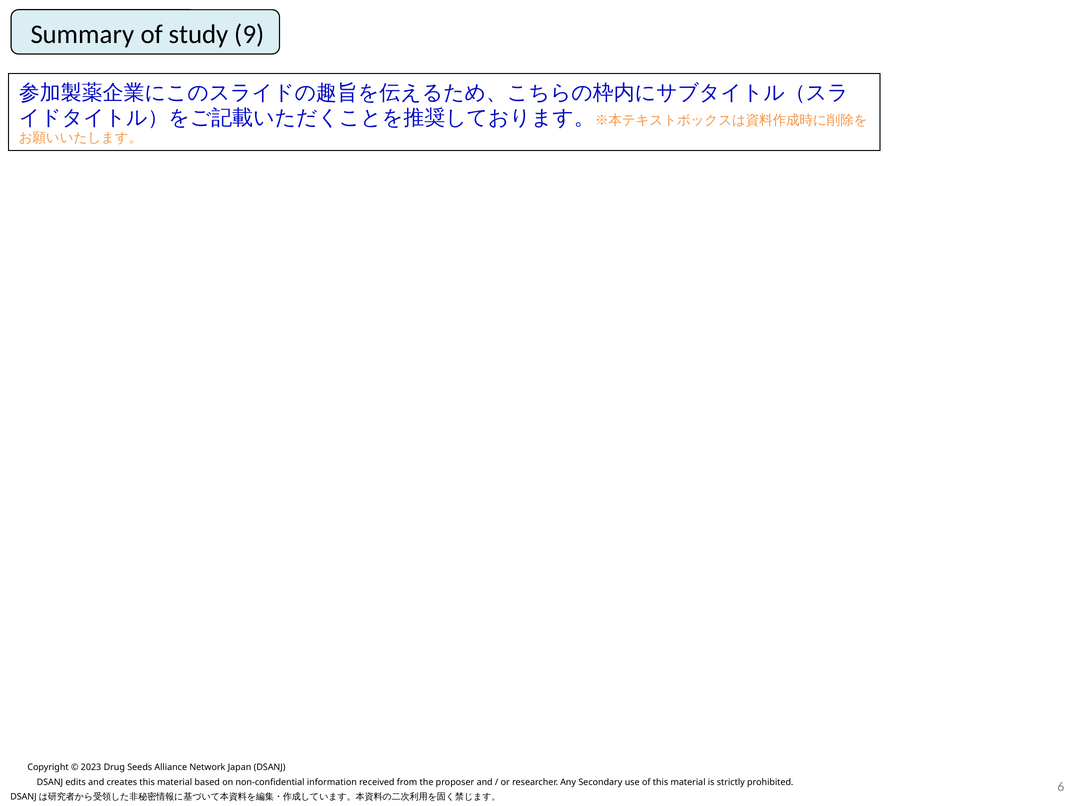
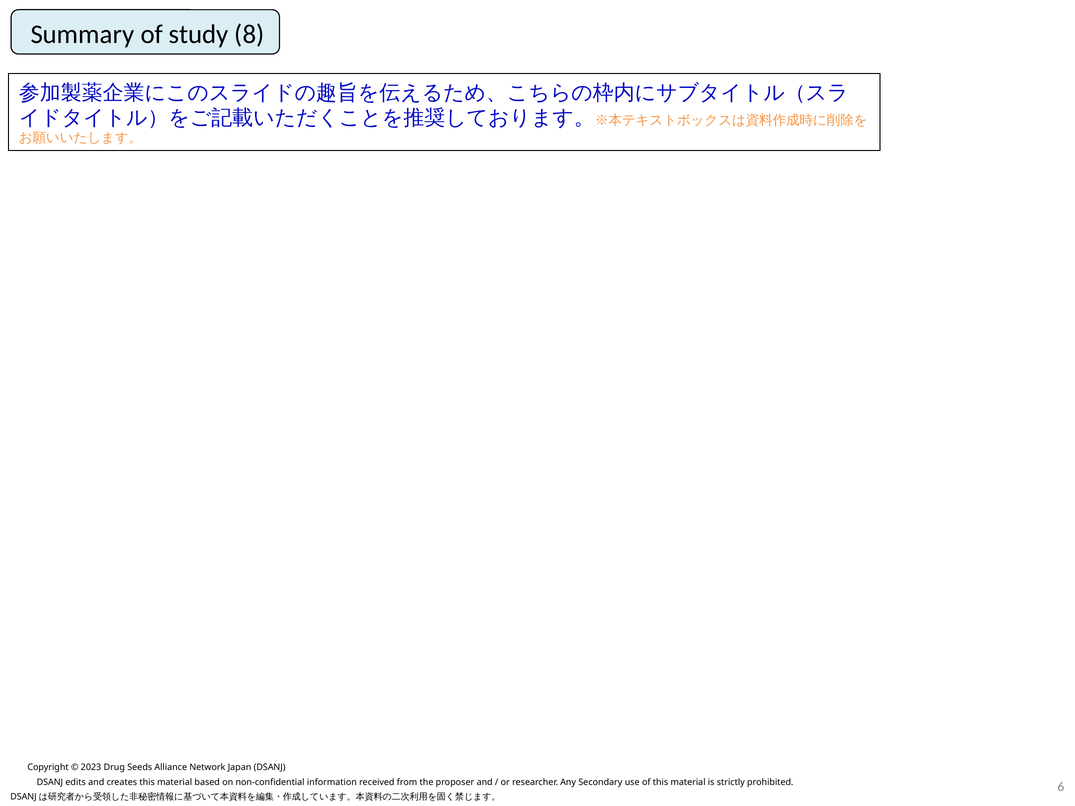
9: 9 -> 8 (249, 34)
